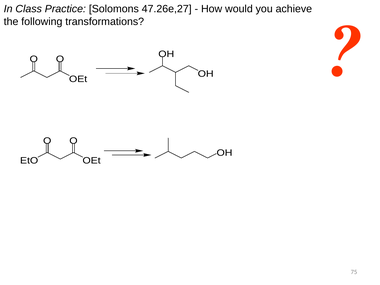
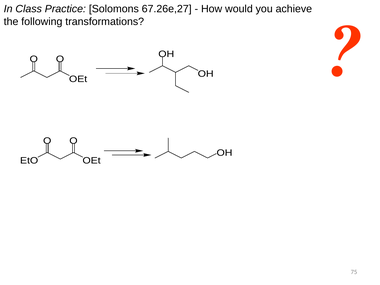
47.26e,27: 47.26e,27 -> 67.26e,27 (167, 9)
